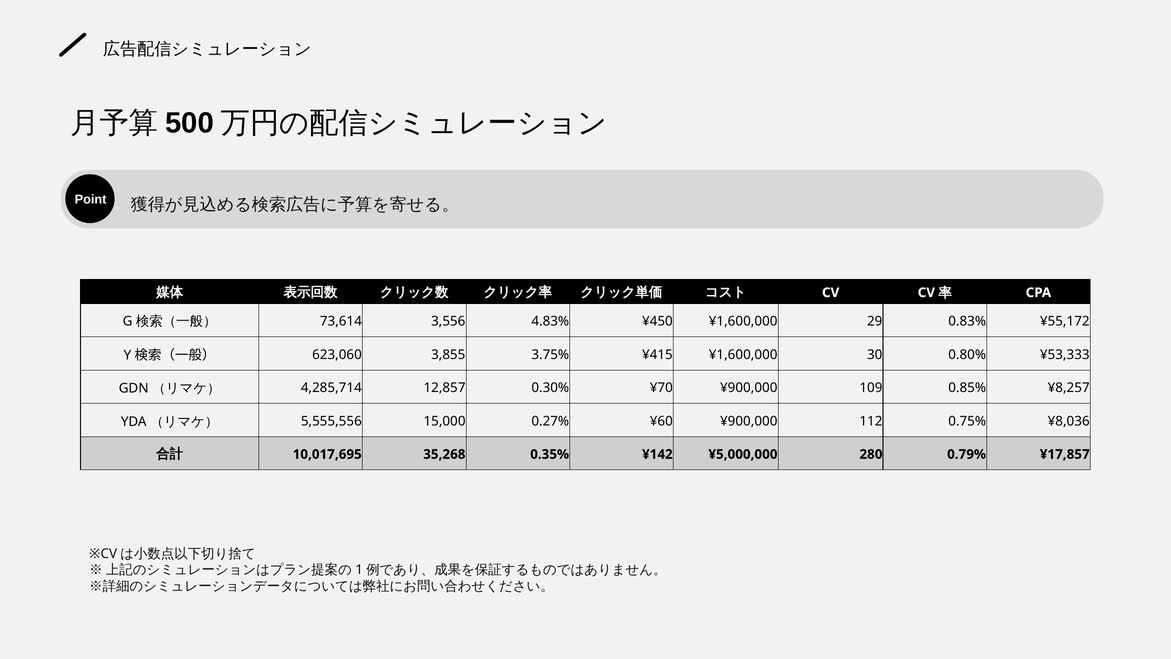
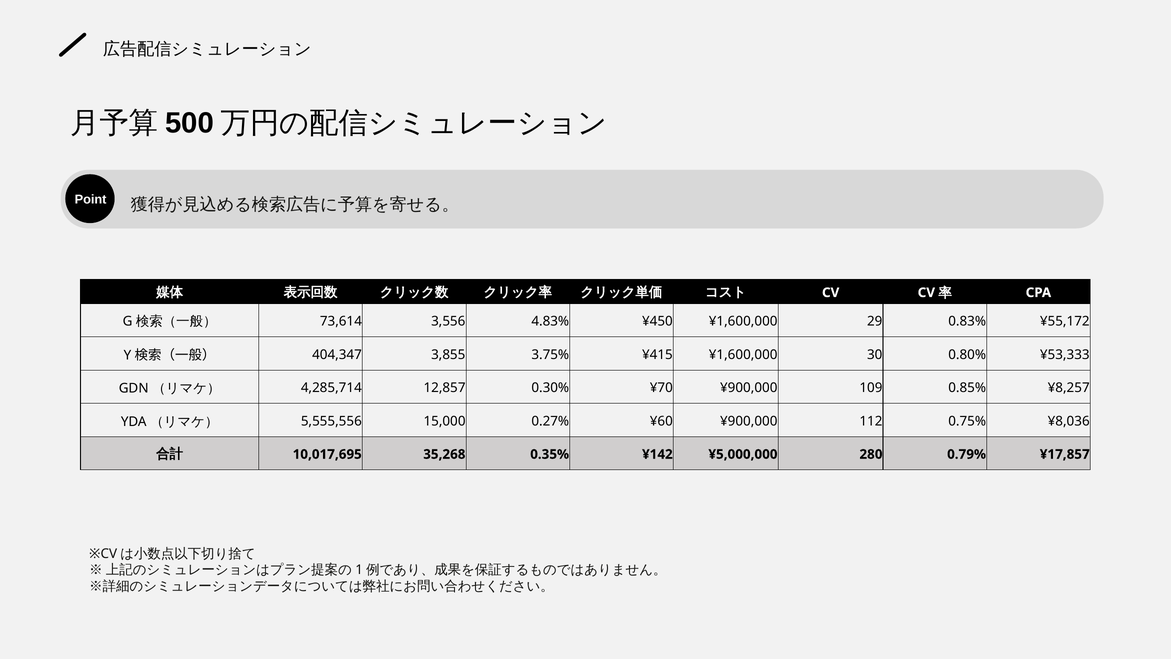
623,060: 623,060 -> 404,347 (337, 354)
